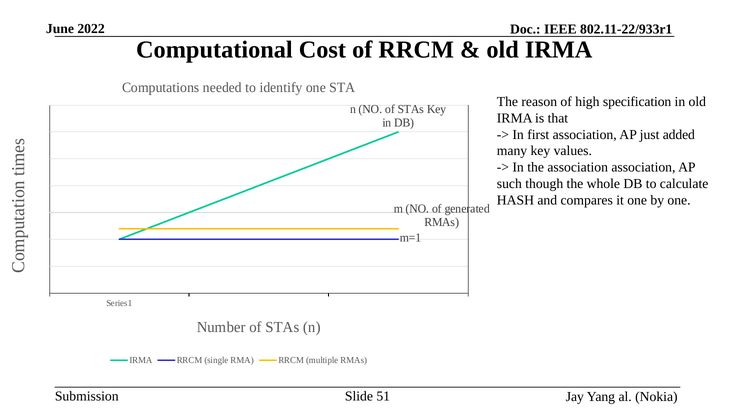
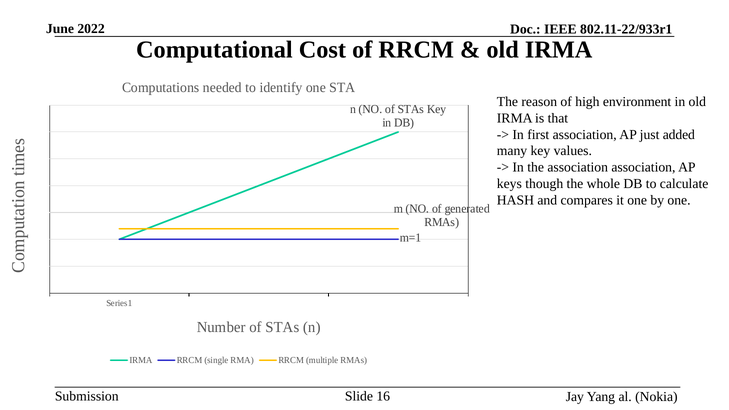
specification: specification -> environment (637, 102)
such: such -> keys (509, 184)
51: 51 -> 16 (383, 396)
